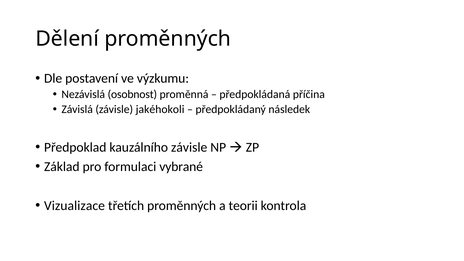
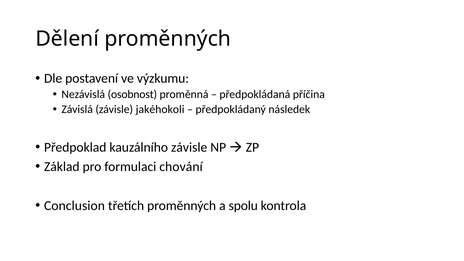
vybrané: vybrané -> chování (181, 167)
Vizualizace: Vizualizace -> Conclusion (74, 206)
teorii: teorii -> spolu (243, 206)
